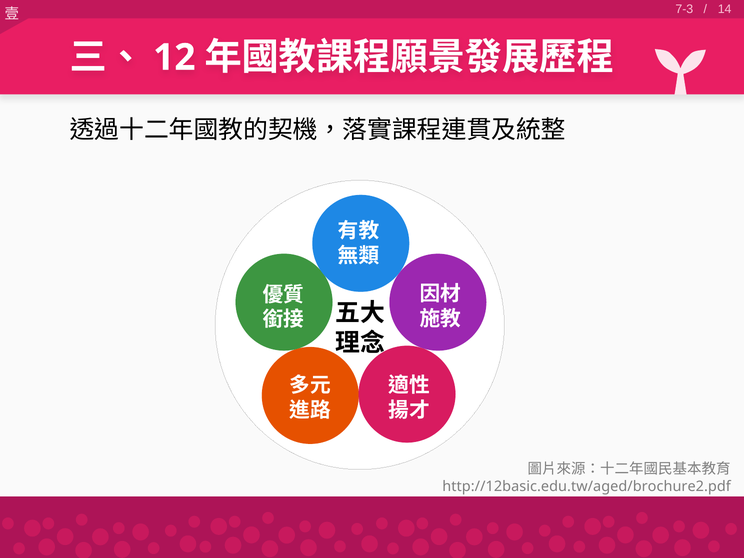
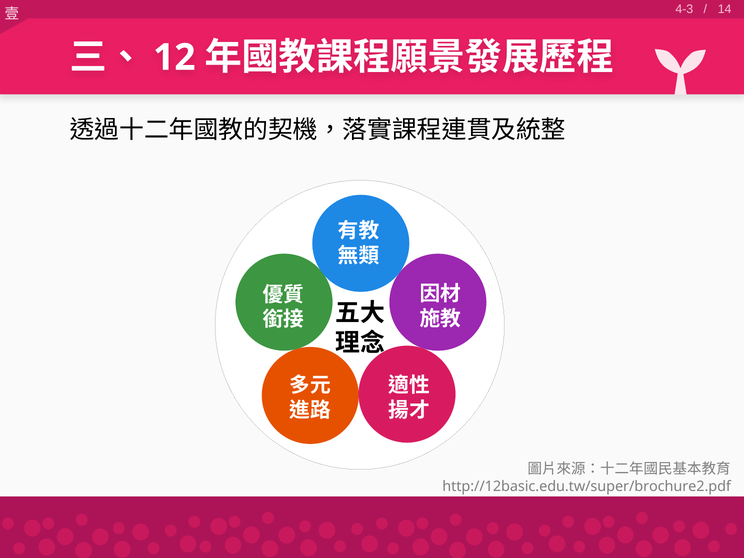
7-3: 7-3 -> 4-3 (684, 9)
http://12basic.edu.tw/aged/brochure2.pdf: http://12basic.edu.tw/aged/brochure2.pdf -> http://12basic.edu.tw/super/brochure2.pdf (587, 486)
